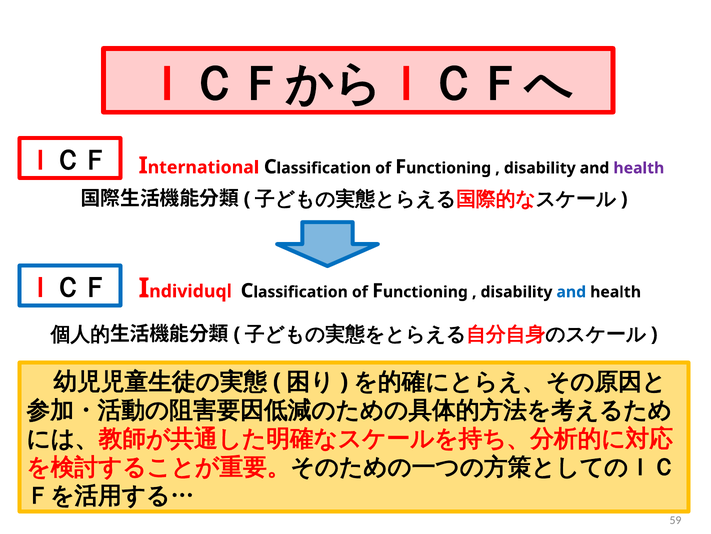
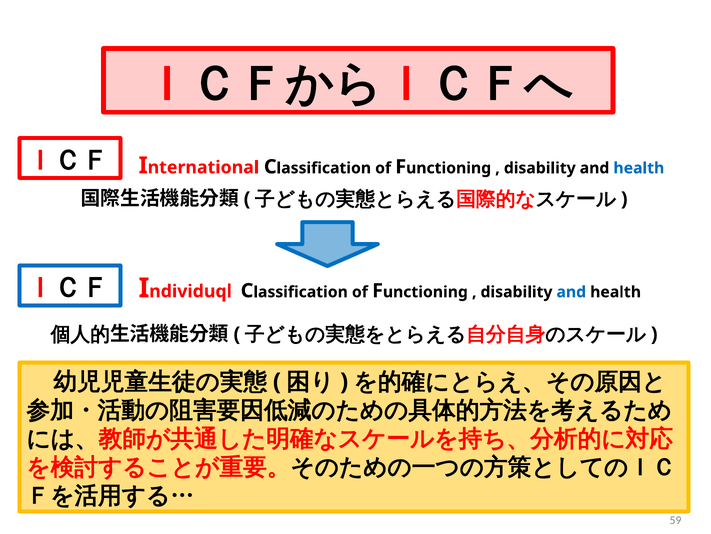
health colour: purple -> blue (639, 168)
